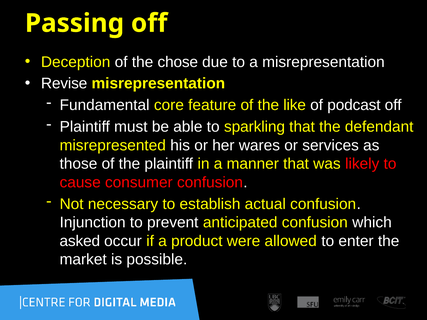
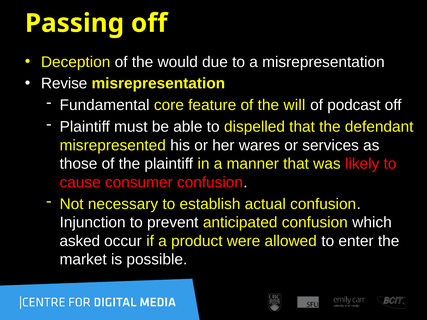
chose: chose -> would (178, 62)
like: like -> will (294, 105)
sparkling: sparkling -> dispelled (254, 127)
